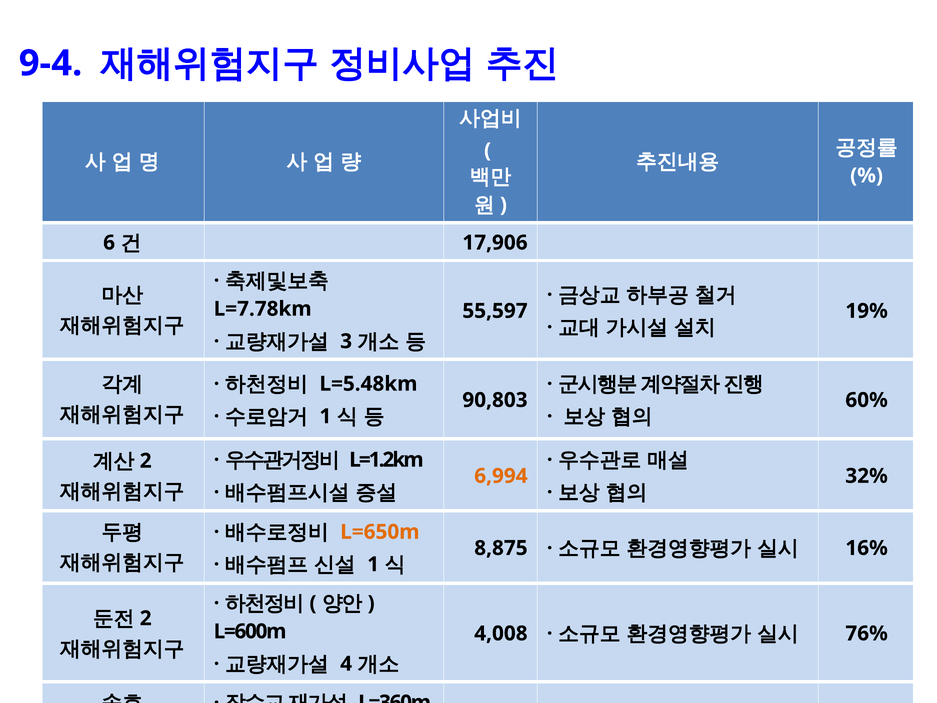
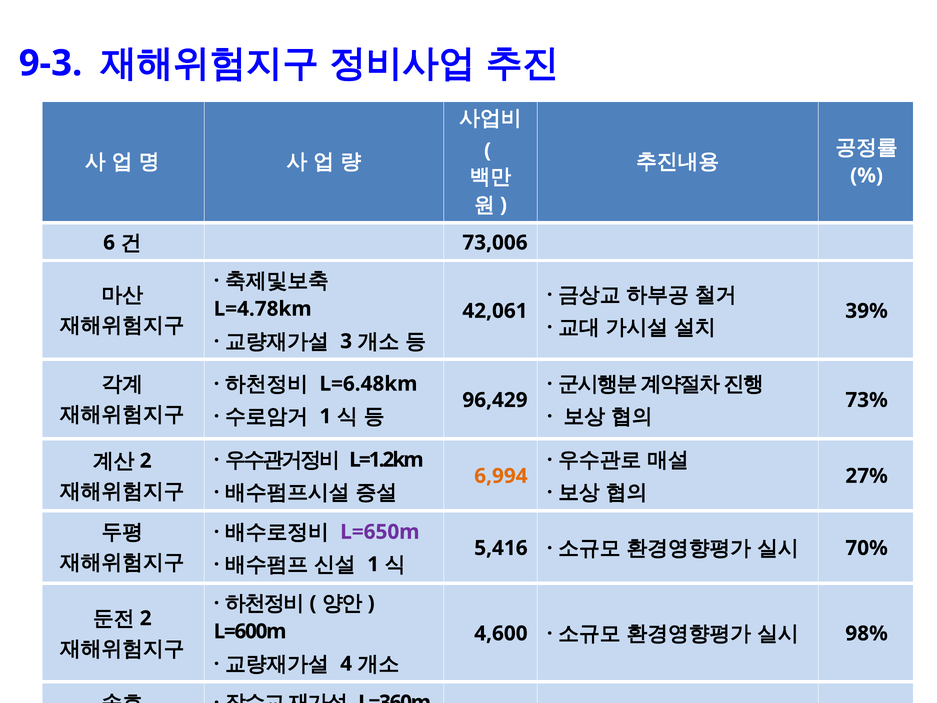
9-4: 9-4 -> 9-3 (51, 63)
17,906: 17,906 -> 73,006 (495, 243)
L=7.78km: L=7.78km -> L=4.78km (263, 309)
55,597: 55,597 -> 42,061 (495, 311)
19%: 19% -> 39% (867, 311)
L=5.48km: L=5.48km -> L=6.48km (368, 384)
90,803: 90,803 -> 96,429 (495, 400)
60%: 60% -> 73% (867, 400)
32%: 32% -> 27% (867, 476)
L=650m colour: orange -> purple (380, 532)
8,875: 8,875 -> 5,416 (501, 548)
16%: 16% -> 70% (867, 548)
4,008: 4,008 -> 4,600 (501, 633)
76%: 76% -> 98% (867, 633)
